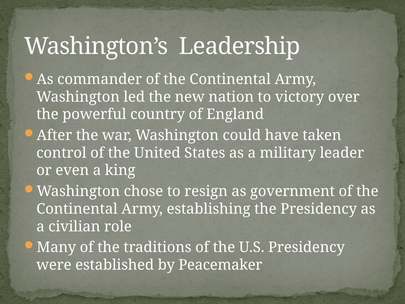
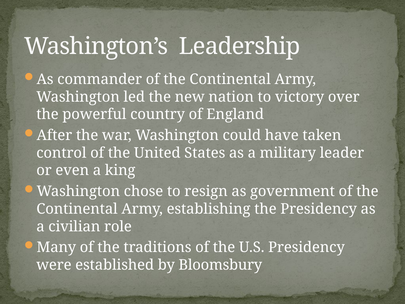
Peacemaker: Peacemaker -> Bloomsbury (220, 265)
